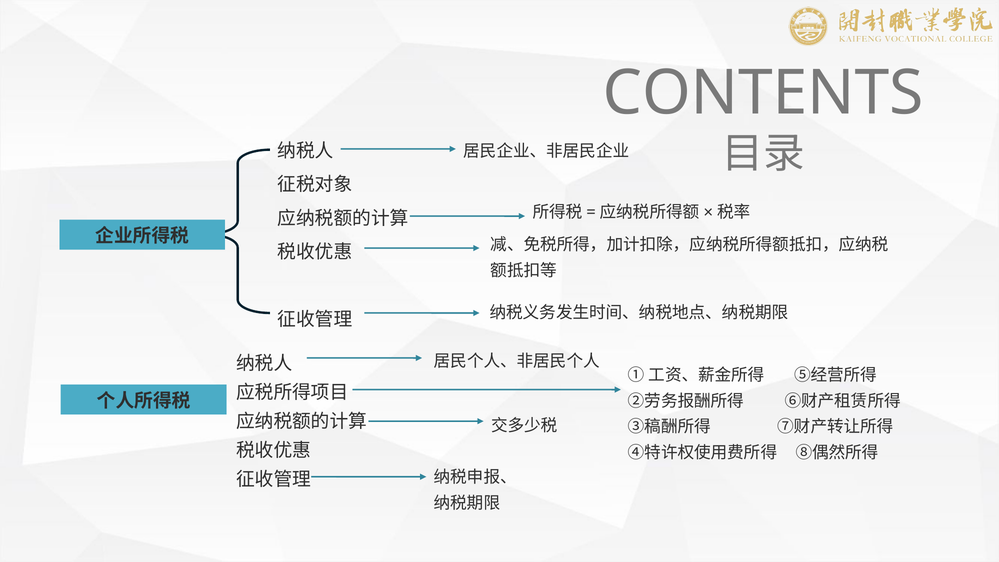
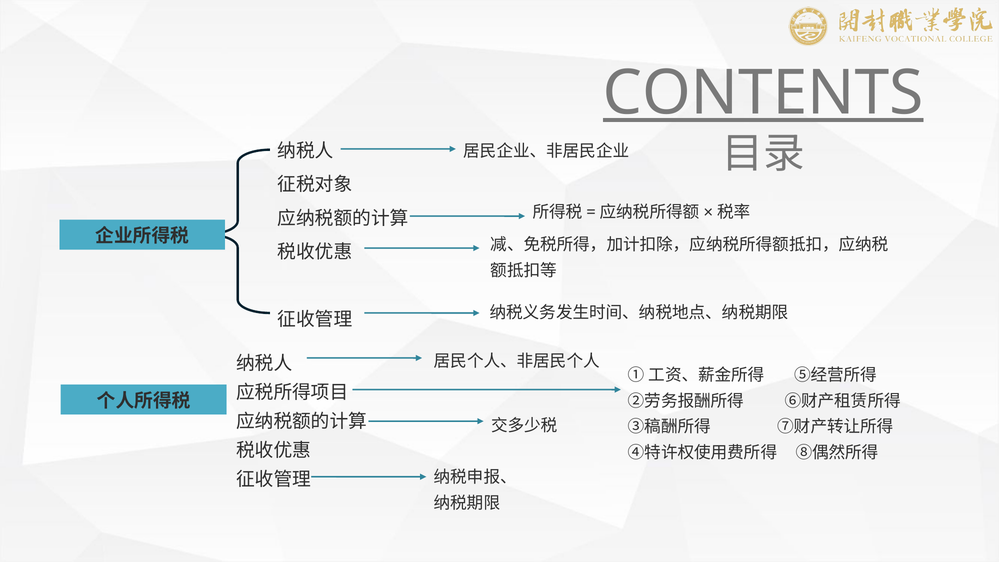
CONTENTS underline: none -> present (763, 93)
